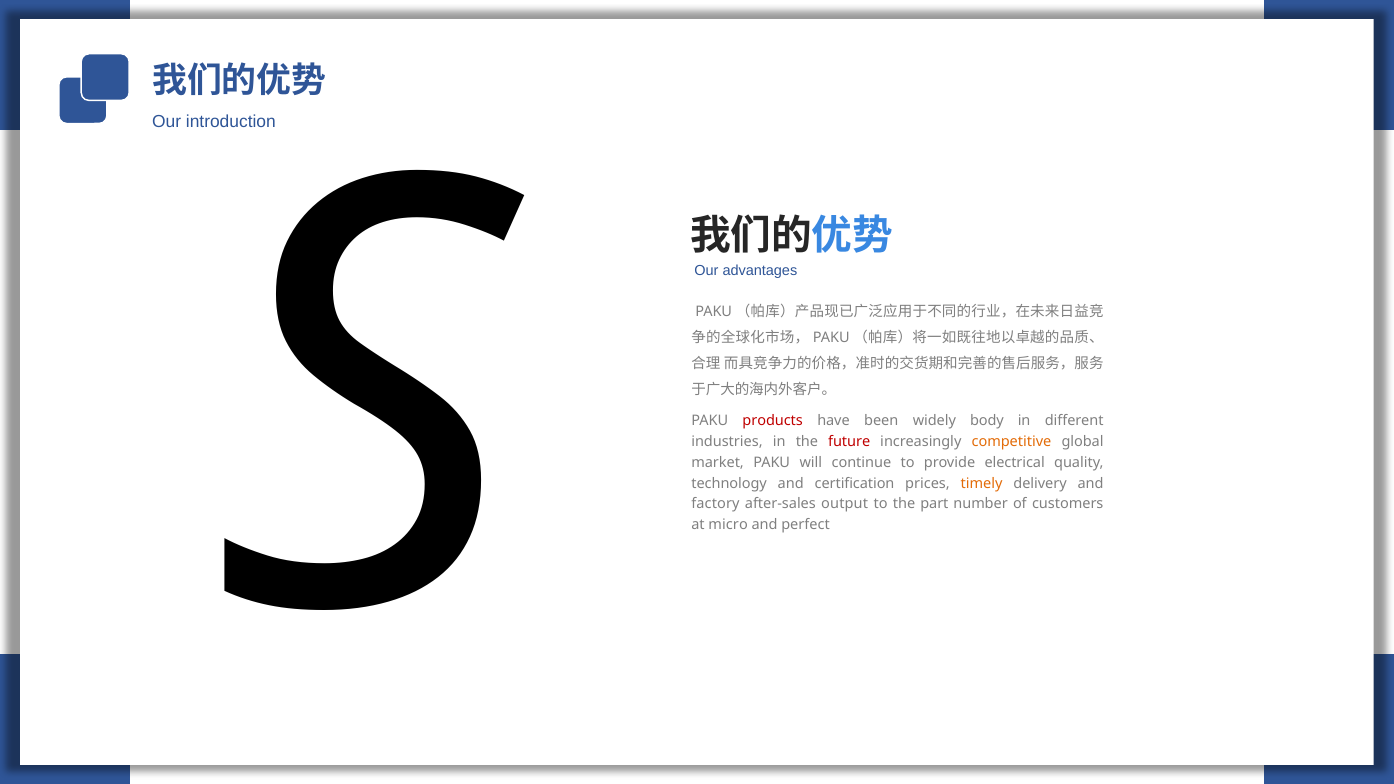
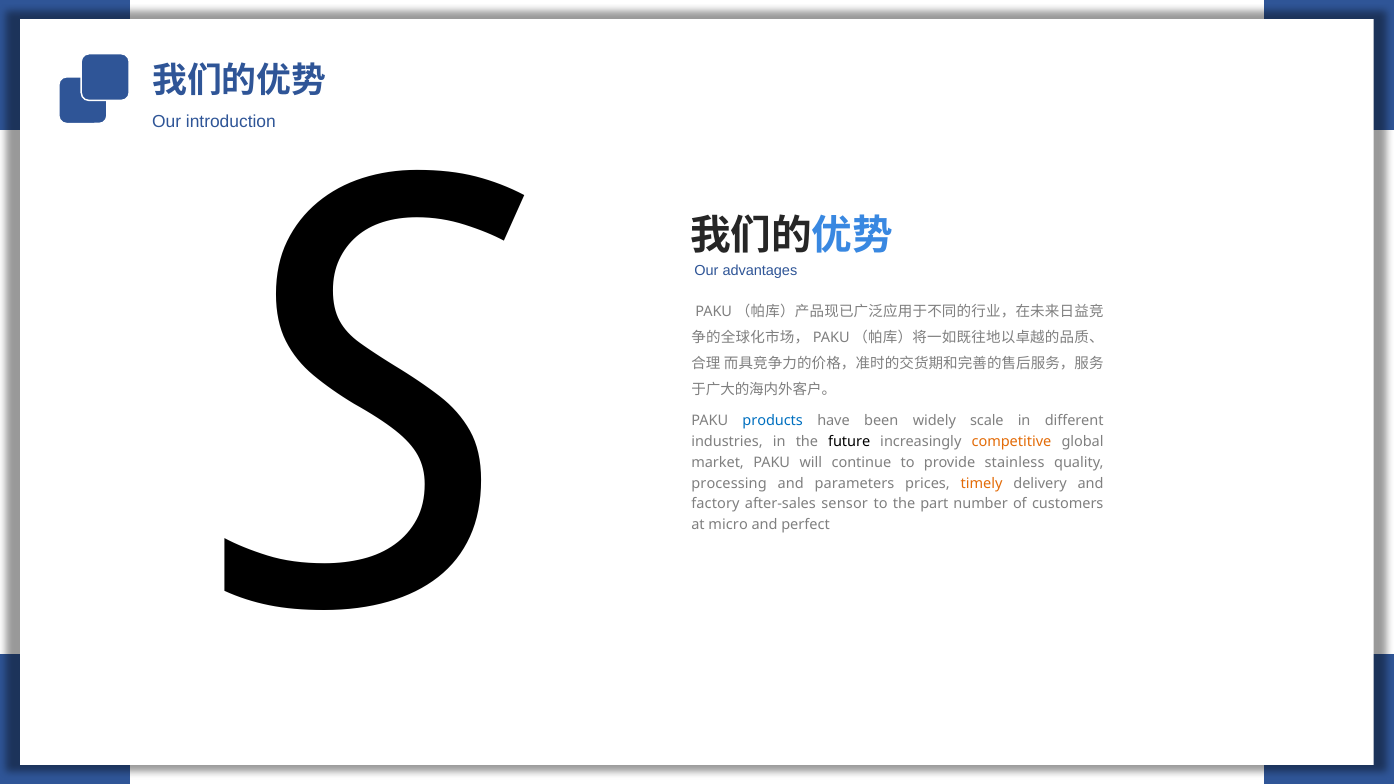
products colour: red -> blue (773, 421)
body: body -> scale (987, 421)
future colour: red -> black (849, 442)
electrical: electrical -> stainless (1015, 462)
technology: technology -> processing (729, 483)
certification: certification -> parameters (855, 483)
output: output -> sensor (845, 504)
